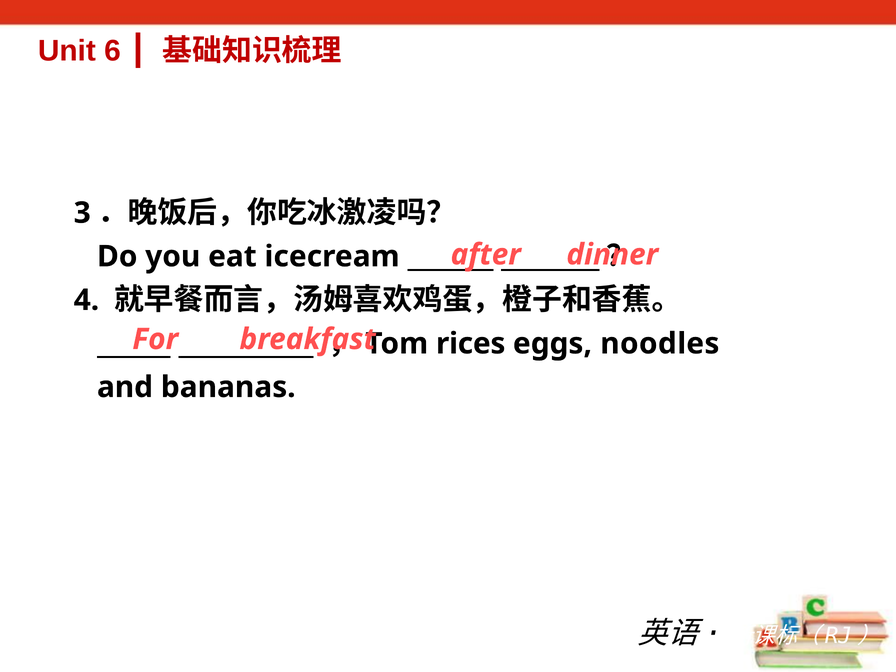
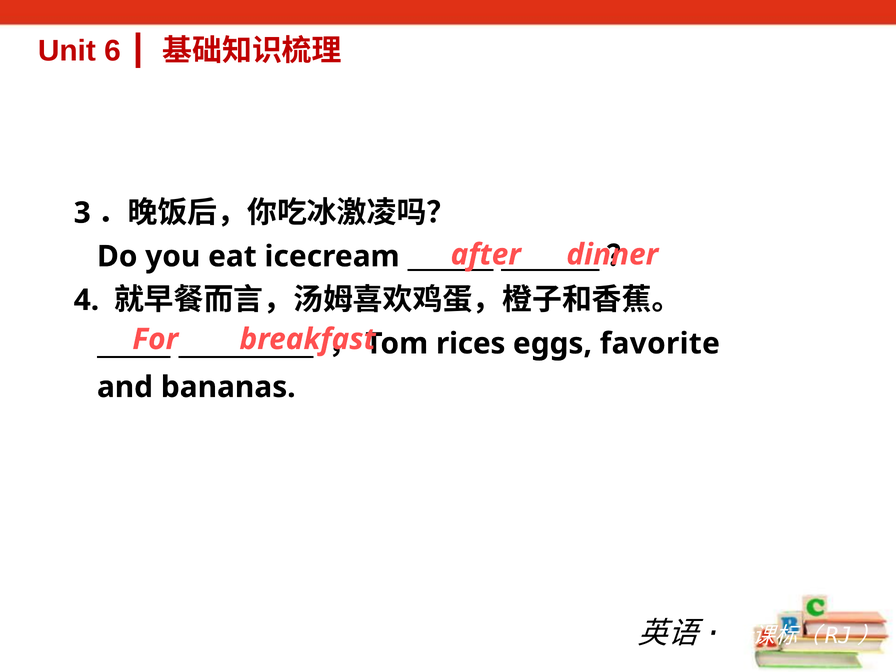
noodles: noodles -> favorite (660, 344)
